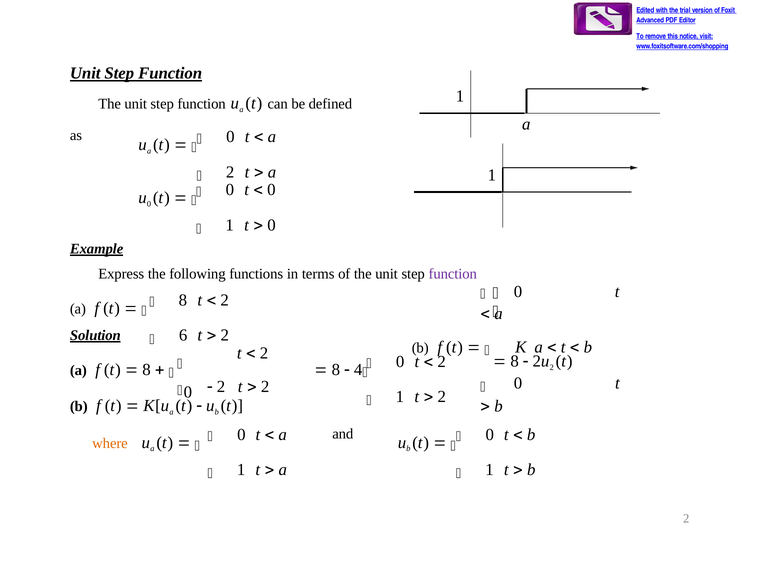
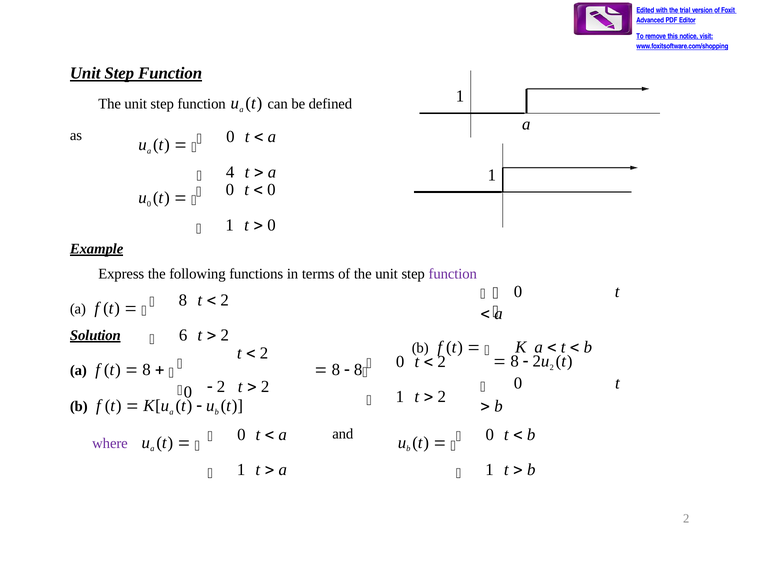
2: 2 -> 4 (230, 172)
4: 4 -> 8 (358, 369)
where colour: orange -> purple (110, 443)
